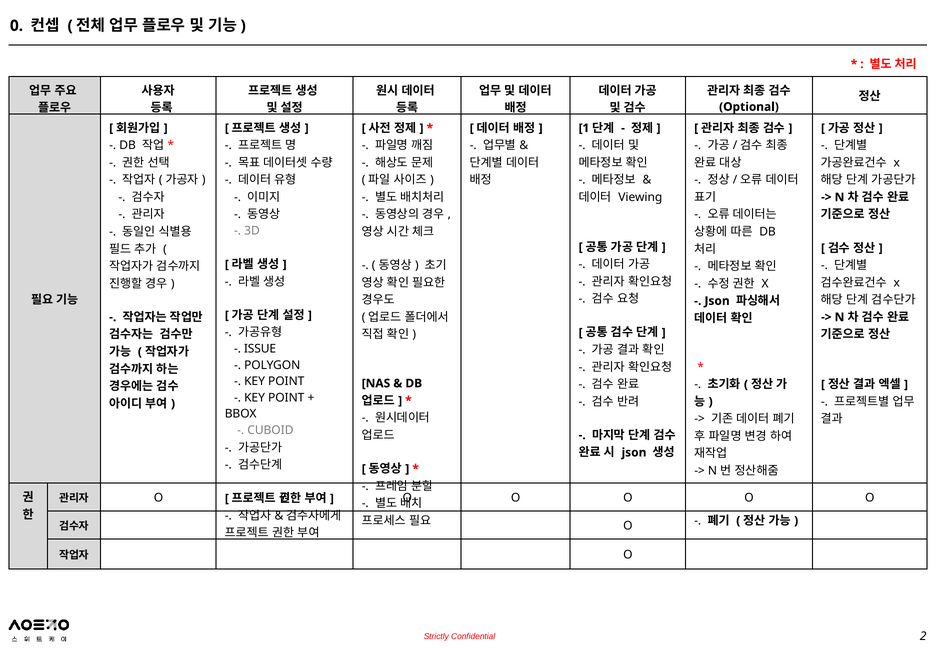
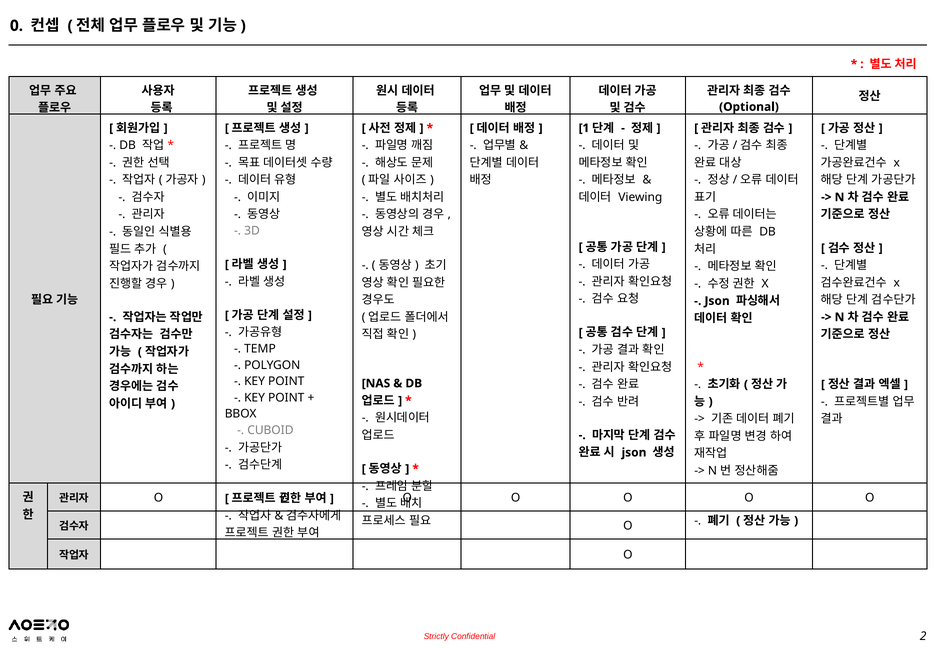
ISSUE: ISSUE -> TEMP (260, 349)
